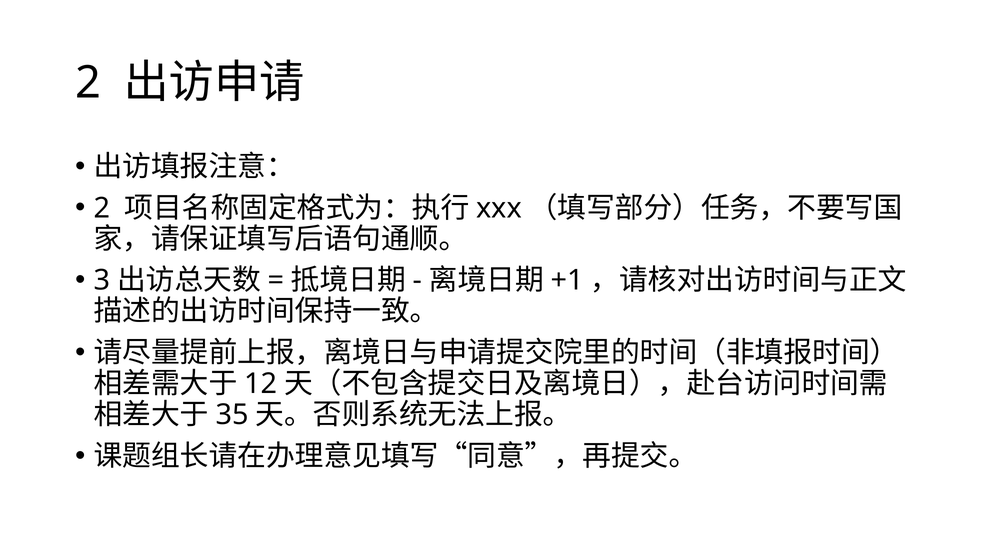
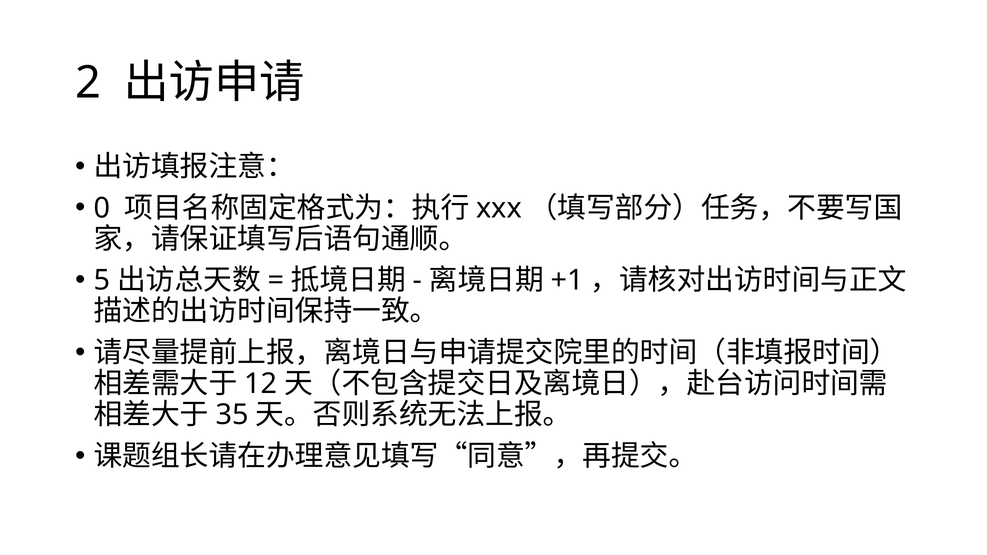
2: 2 -> 0 (102, 208)
3: 3 -> 5 (102, 281)
